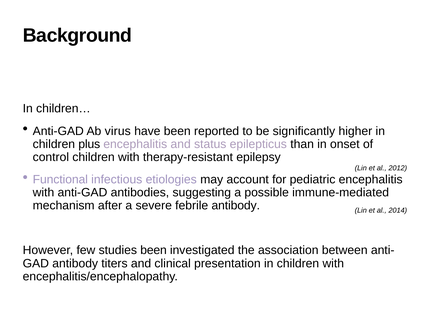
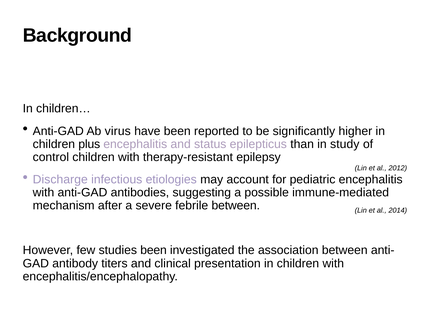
onset: onset -> study (345, 144)
Functional: Functional -> Discharge (60, 180)
febrile antibody: antibody -> between (236, 206)
